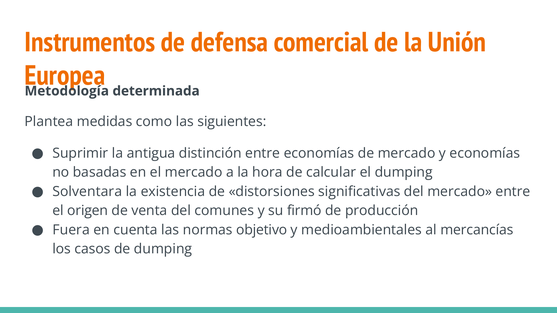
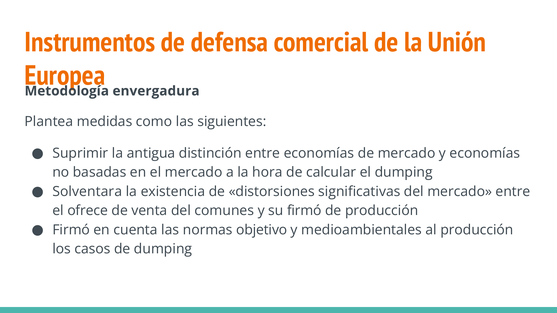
determinada: determinada -> envergadura (156, 91)
origen: origen -> ofrece (88, 211)
Fuera: Fuera -> Firmó (71, 230)
al mercancías: mercancías -> producción (477, 230)
